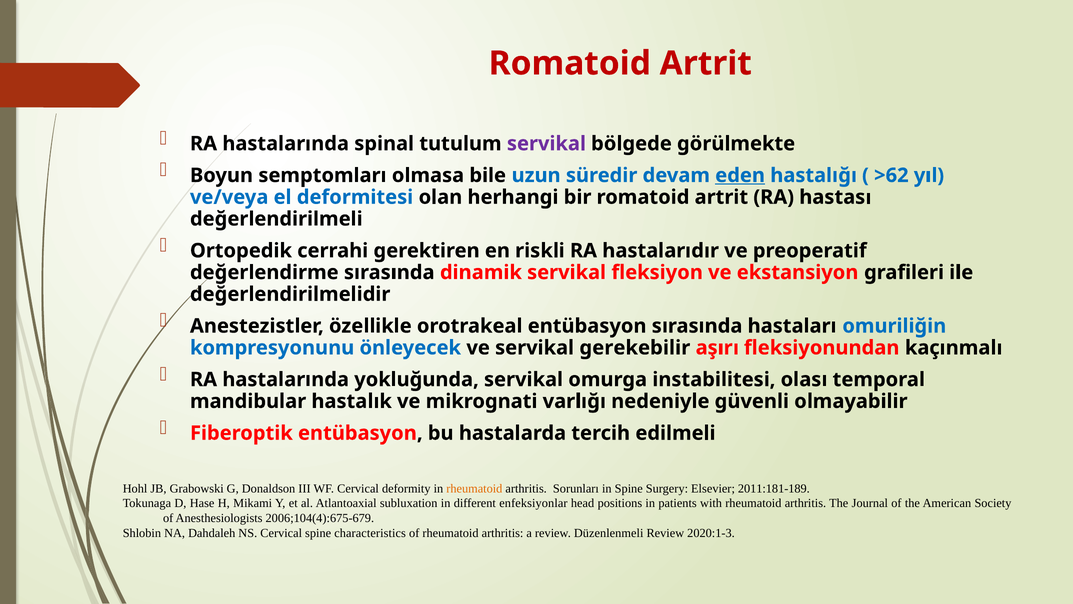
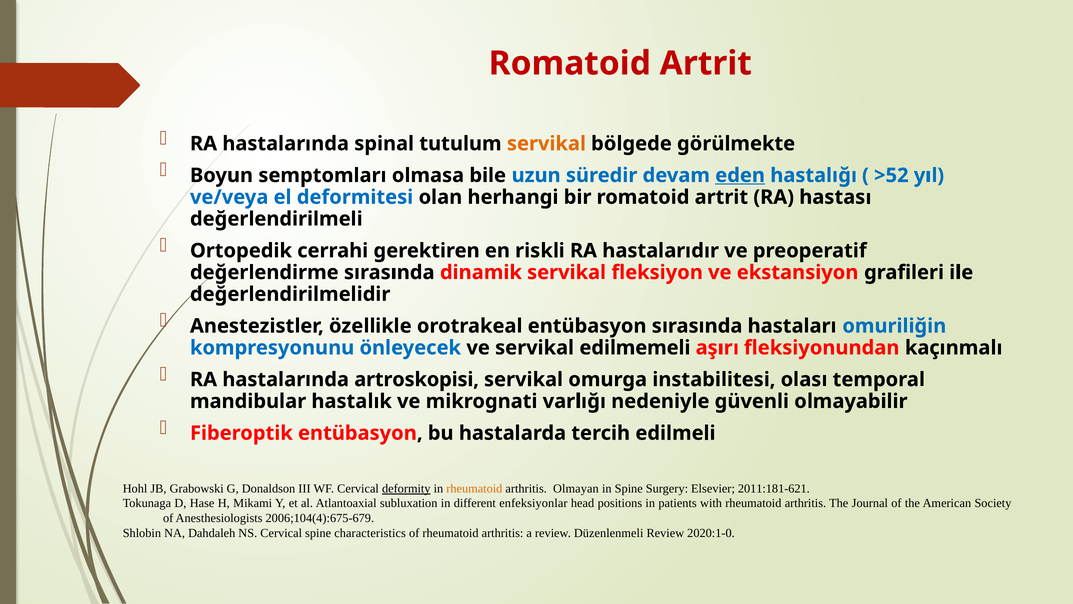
servikal colour: purple -> orange (546, 144)
>62: >62 -> >52 (891, 175)
gerekebilir: gerekebilir -> edilmemeli (635, 348)
yokluğunda: yokluğunda -> artroskopisi (417, 379)
deformity underline: none -> present (406, 488)
Sorunları: Sorunları -> Olmayan (576, 488)
2011:181-189: 2011:181-189 -> 2011:181-621 (774, 488)
2020:1-3: 2020:1-3 -> 2020:1-0 (711, 533)
